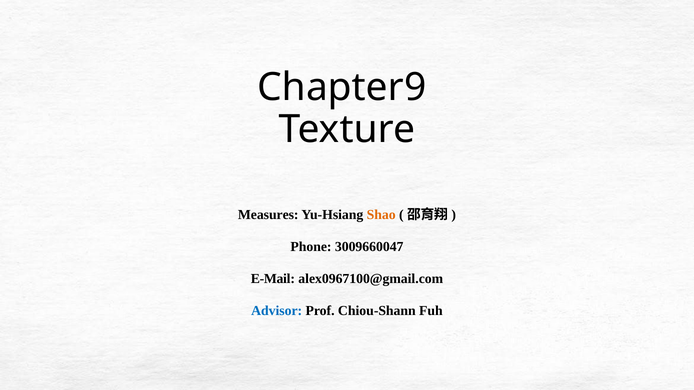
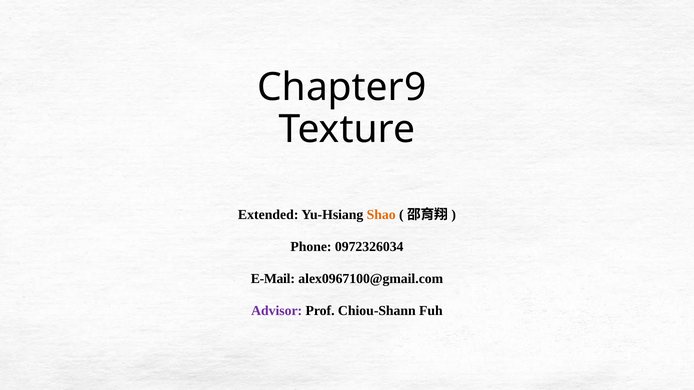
Measures: Measures -> Extended (268, 215)
3009660047: 3009660047 -> 0972326034 (369, 247)
Advisor colour: blue -> purple (277, 311)
